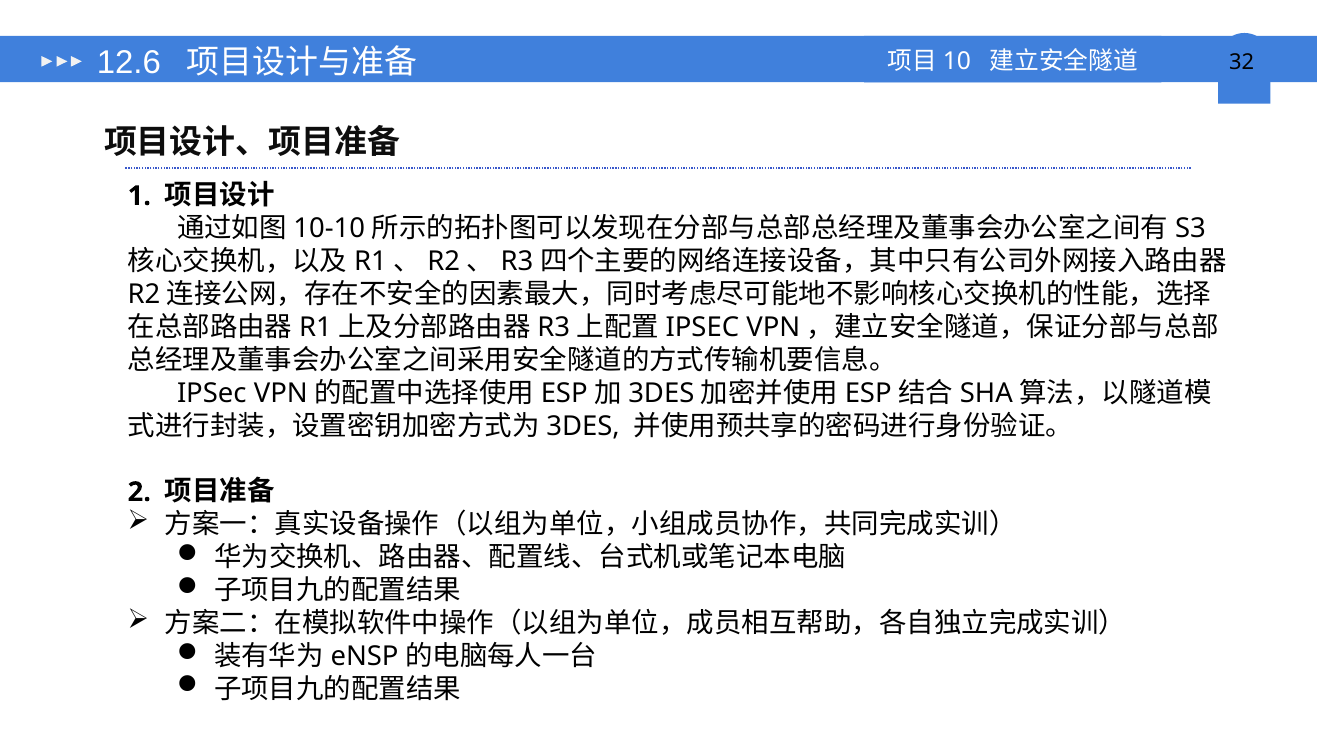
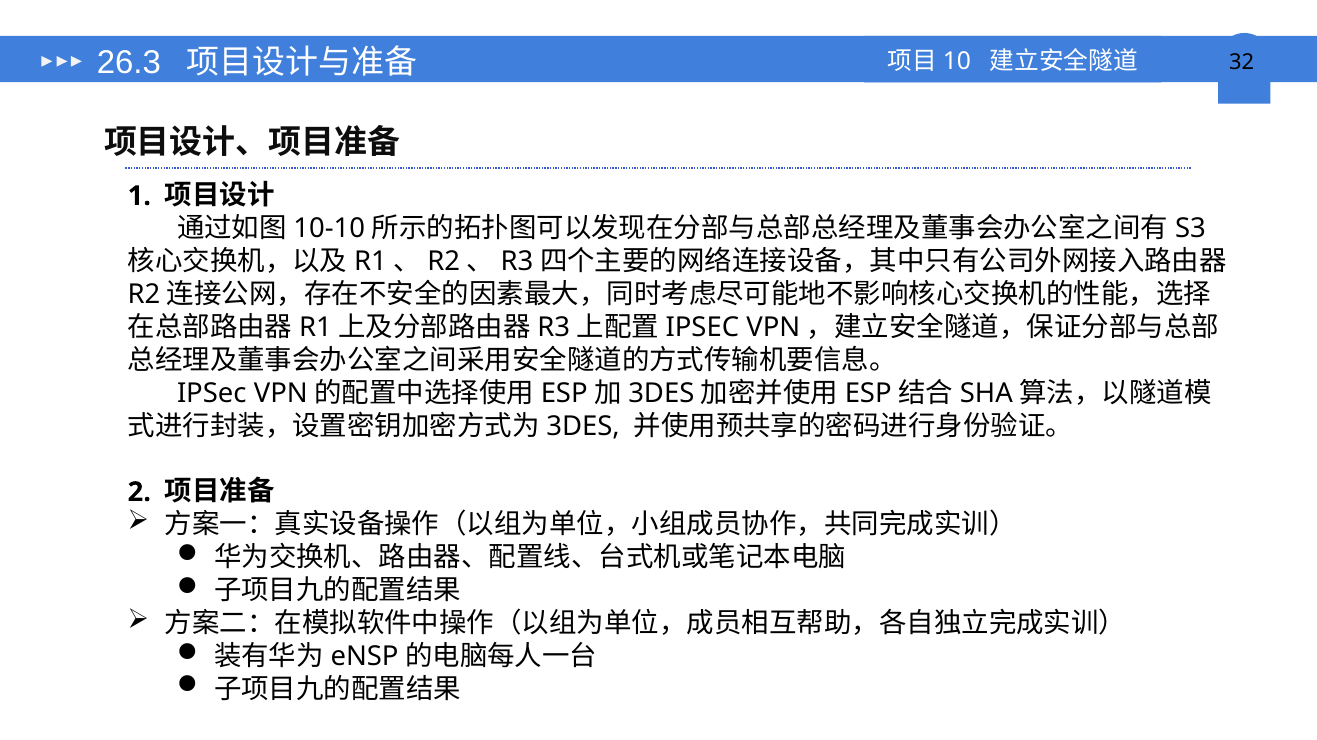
12.6: 12.6 -> 26.3 (129, 63)
